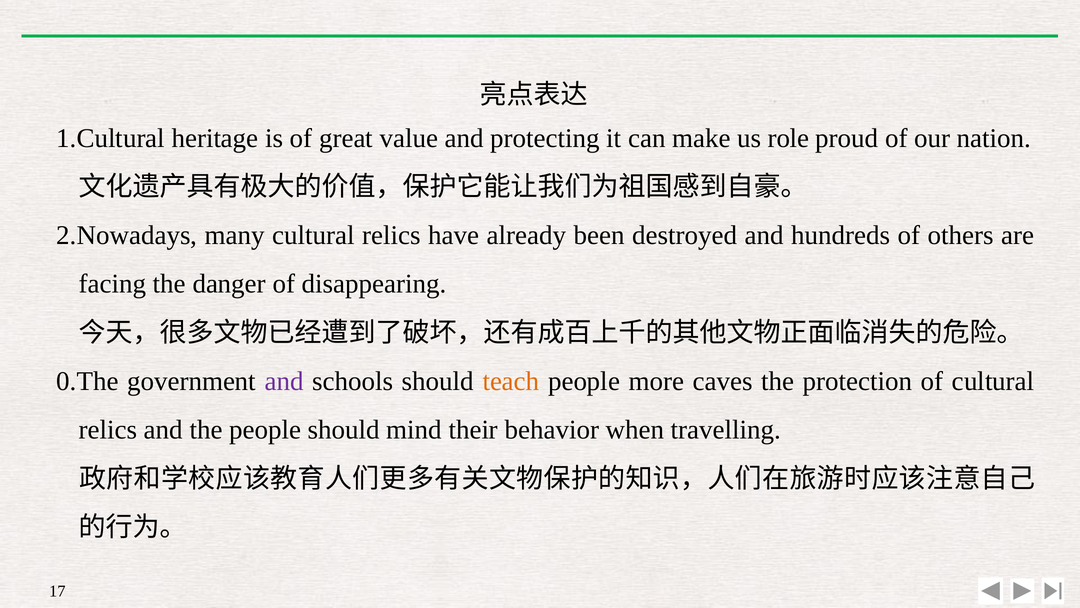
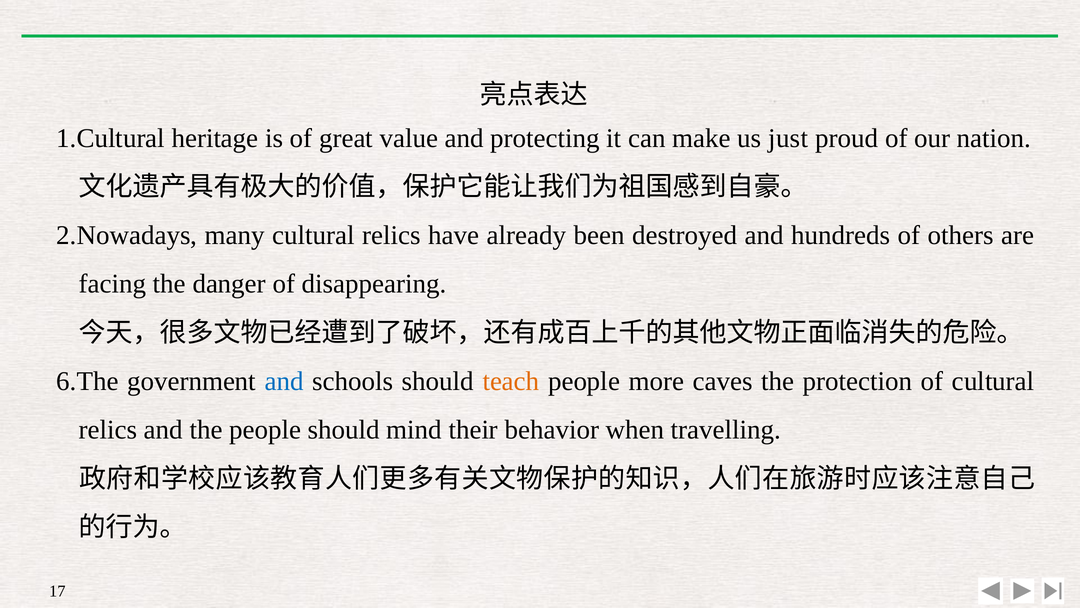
role: role -> just (788, 138)
0.The: 0.The -> 6.The (88, 381)
and colour: purple -> blue (284, 381)
